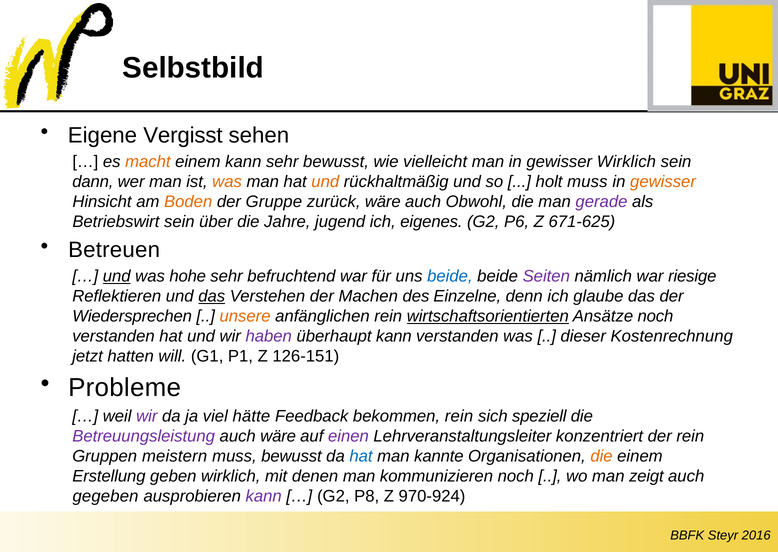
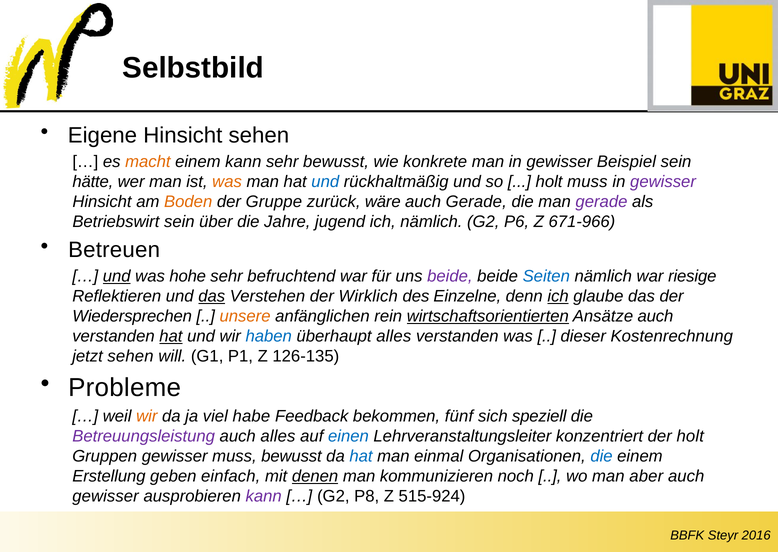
Eigene Vergisst: Vergisst -> Hinsicht (183, 135)
vielleicht: vielleicht -> konkrete (435, 162)
gewisser Wirklich: Wirklich -> Beispiel (626, 162)
dann: dann -> hätte (93, 182)
und colour: orange -> blue (325, 182)
gewisser colour: orange -> purple (663, 182)
auch Obwohl: Obwohl -> Gerade (476, 202)
ich eigenes: eigenes -> nämlich (431, 222)
671-625: 671-625 -> 671-966 (582, 222)
beide colour: blue -> purple (450, 276)
Seiten colour: purple -> blue (546, 276)
Machen: Machen -> Wirklich (368, 296)
ich underline: none -> present (558, 296)
Ansätze noch: noch -> auch (655, 316)
hat underline: none -> present (171, 336)
haben colour: purple -> blue (269, 336)
überhaupt kann: kann -> alles (394, 336)
jetzt hatten: hatten -> sehen (131, 356)
126-151: 126-151 -> 126-135 (306, 356)
wir colour: purple -> orange (147, 416)
hätte: hätte -> habe (251, 416)
bekommen rein: rein -> fünf (459, 416)
auch wäre: wäre -> alles (278, 436)
einen colour: purple -> blue (348, 436)
der rein: rein -> holt (690, 436)
Gruppen meistern: meistern -> gewisser (175, 456)
kannte: kannte -> einmal (439, 456)
die colour: orange -> blue (601, 456)
geben wirklich: wirklich -> einfach (231, 476)
denen underline: none -> present (315, 476)
zeigt: zeigt -> aber (646, 476)
gegeben: gegeben -> gewisser (106, 496)
970-924: 970-924 -> 515-924 (432, 496)
